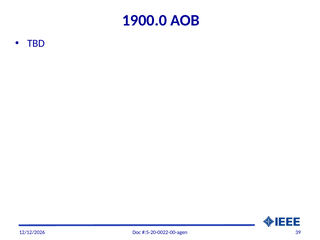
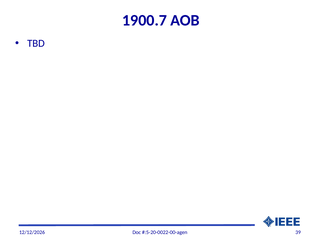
1900.0: 1900.0 -> 1900.7 (144, 20)
